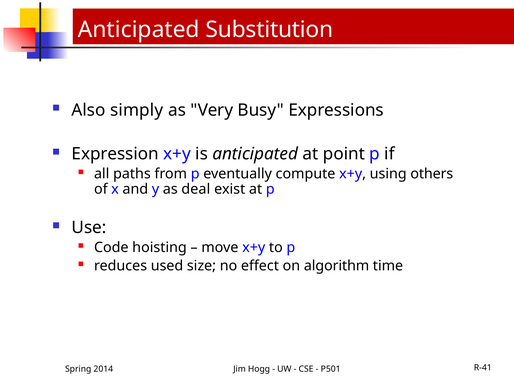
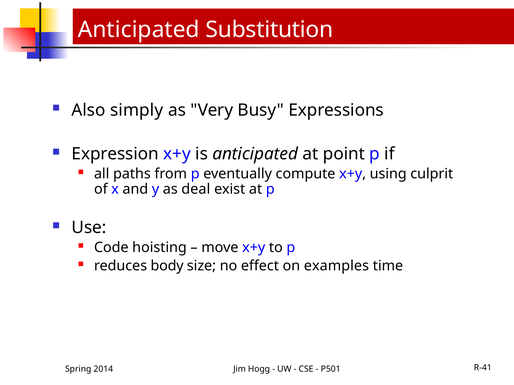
others: others -> culprit (432, 174)
used: used -> body (167, 266)
algorithm: algorithm -> examples (336, 266)
